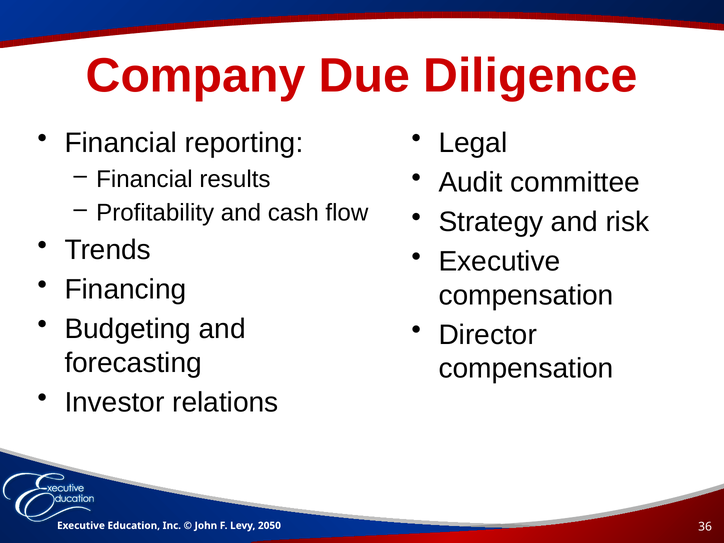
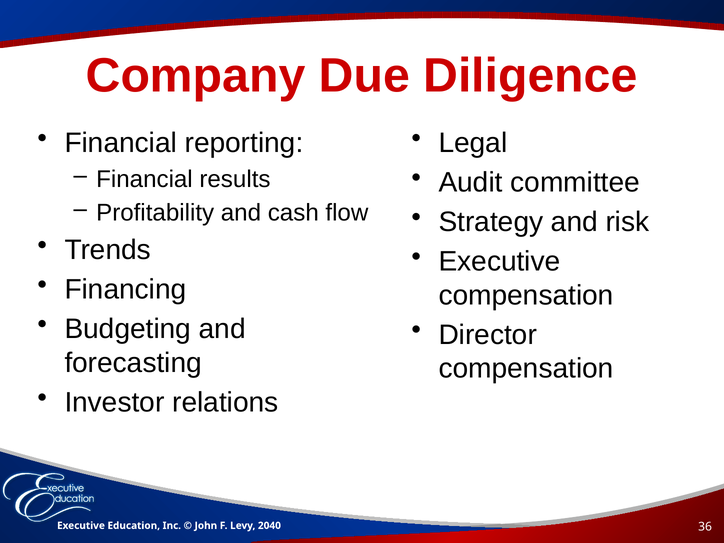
2050: 2050 -> 2040 (269, 526)
